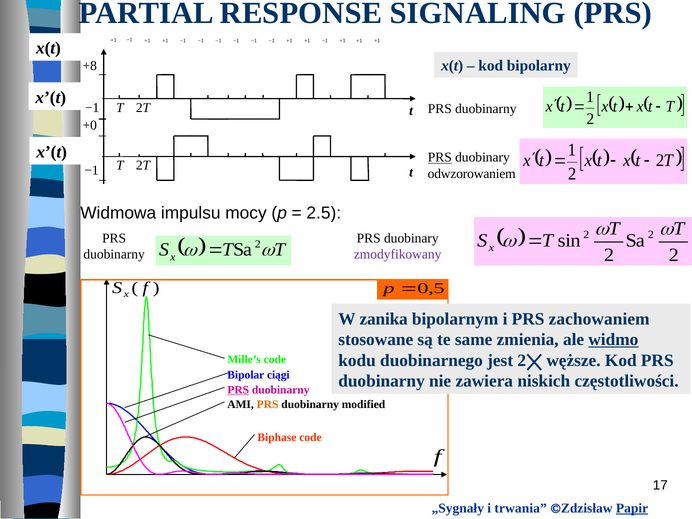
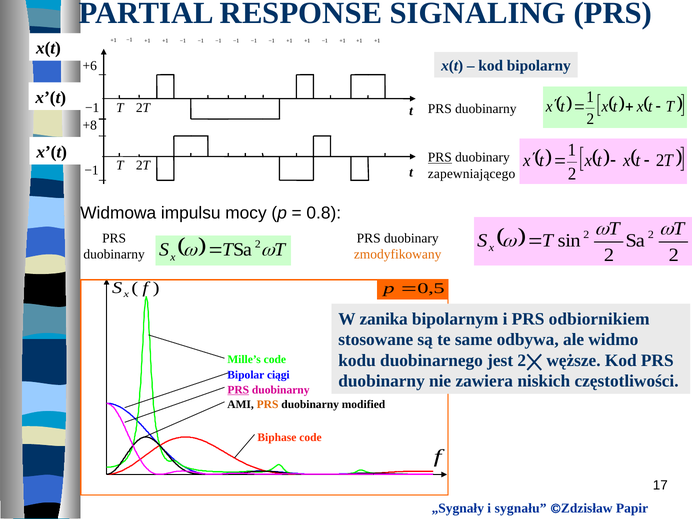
+8: +8 -> +6 (90, 66)
+0: +0 -> +8 (90, 125)
odwzorowaniem: odwzorowaniem -> zapewniającego (472, 174)
2.5: 2.5 -> 0.8 (324, 213)
zmodyfikowany colour: purple -> orange (398, 254)
zachowaniem: zachowaniem -> odbiornikiem (599, 319)
zmienia: zmienia -> odbywa (528, 340)
widmo underline: present -> none (613, 340)
trwania: trwania -> sygnału (521, 508)
Papir underline: present -> none (632, 508)
